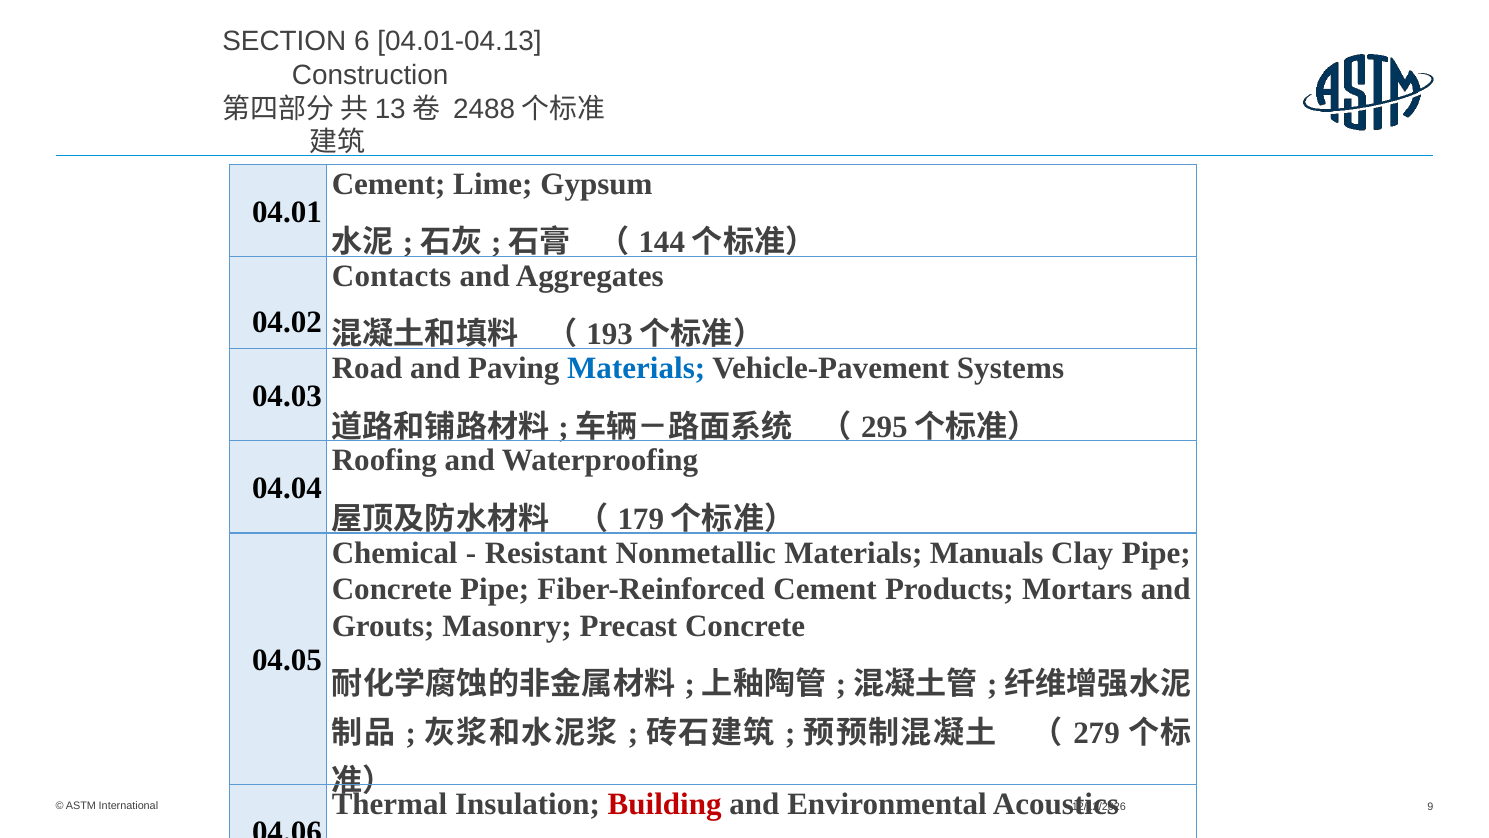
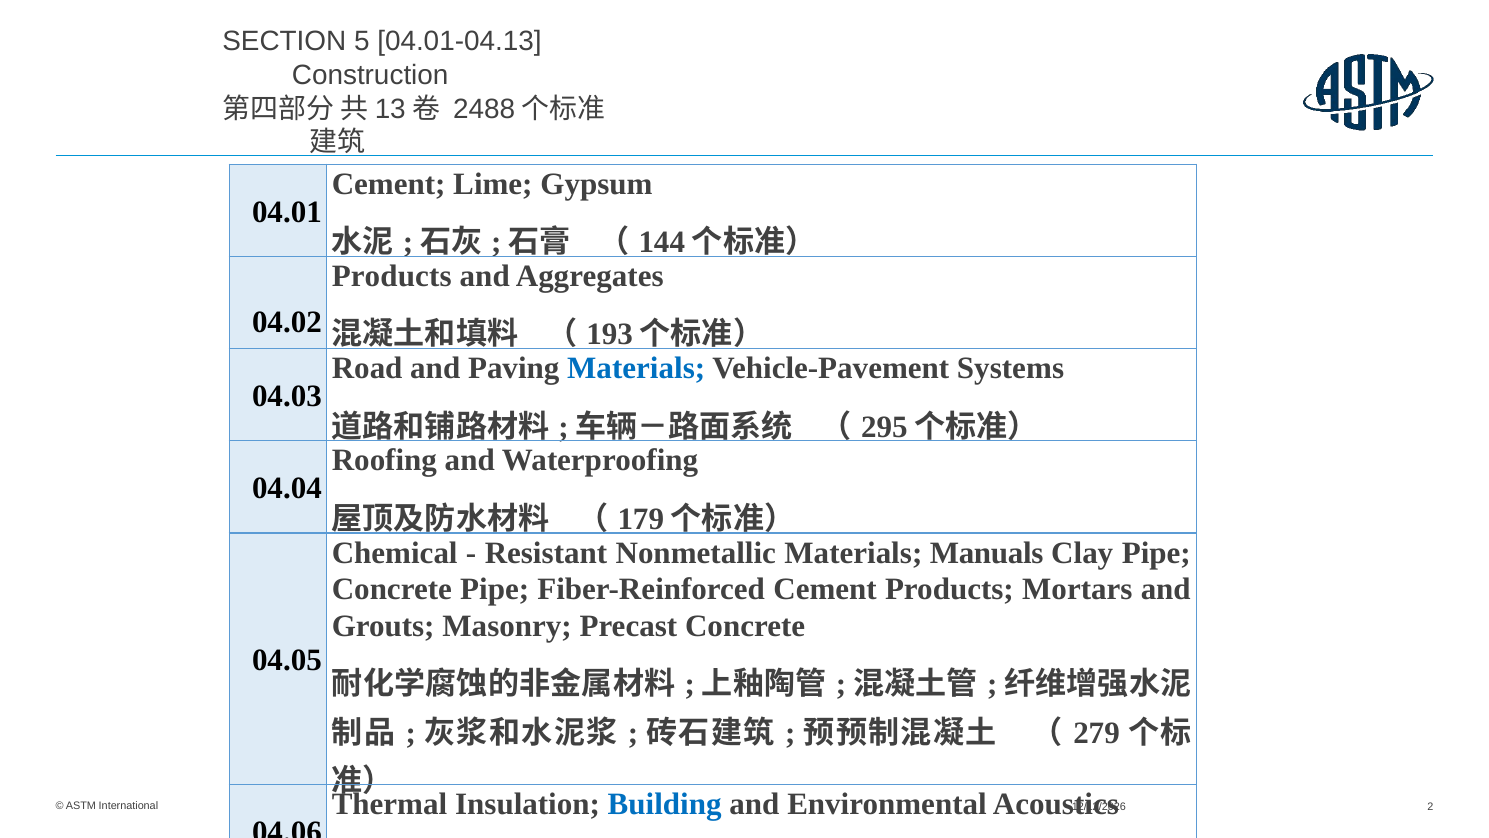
6: 6 -> 5 (362, 42)
Contacts: Contacts -> Products (392, 276)
Building colour: red -> blue (665, 804)
9: 9 -> 2 (1430, 807)
